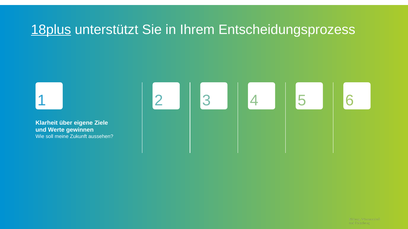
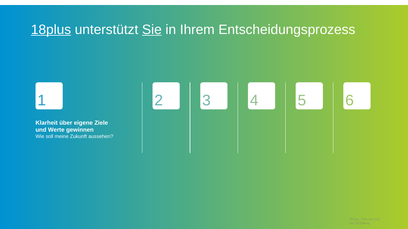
Sie underline: none -> present (152, 30)
